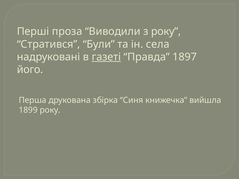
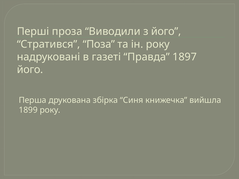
з року: року -> його (166, 31)
Були: Були -> Поза (99, 44)
ін села: села -> року (158, 44)
газеті underline: present -> none (106, 57)
